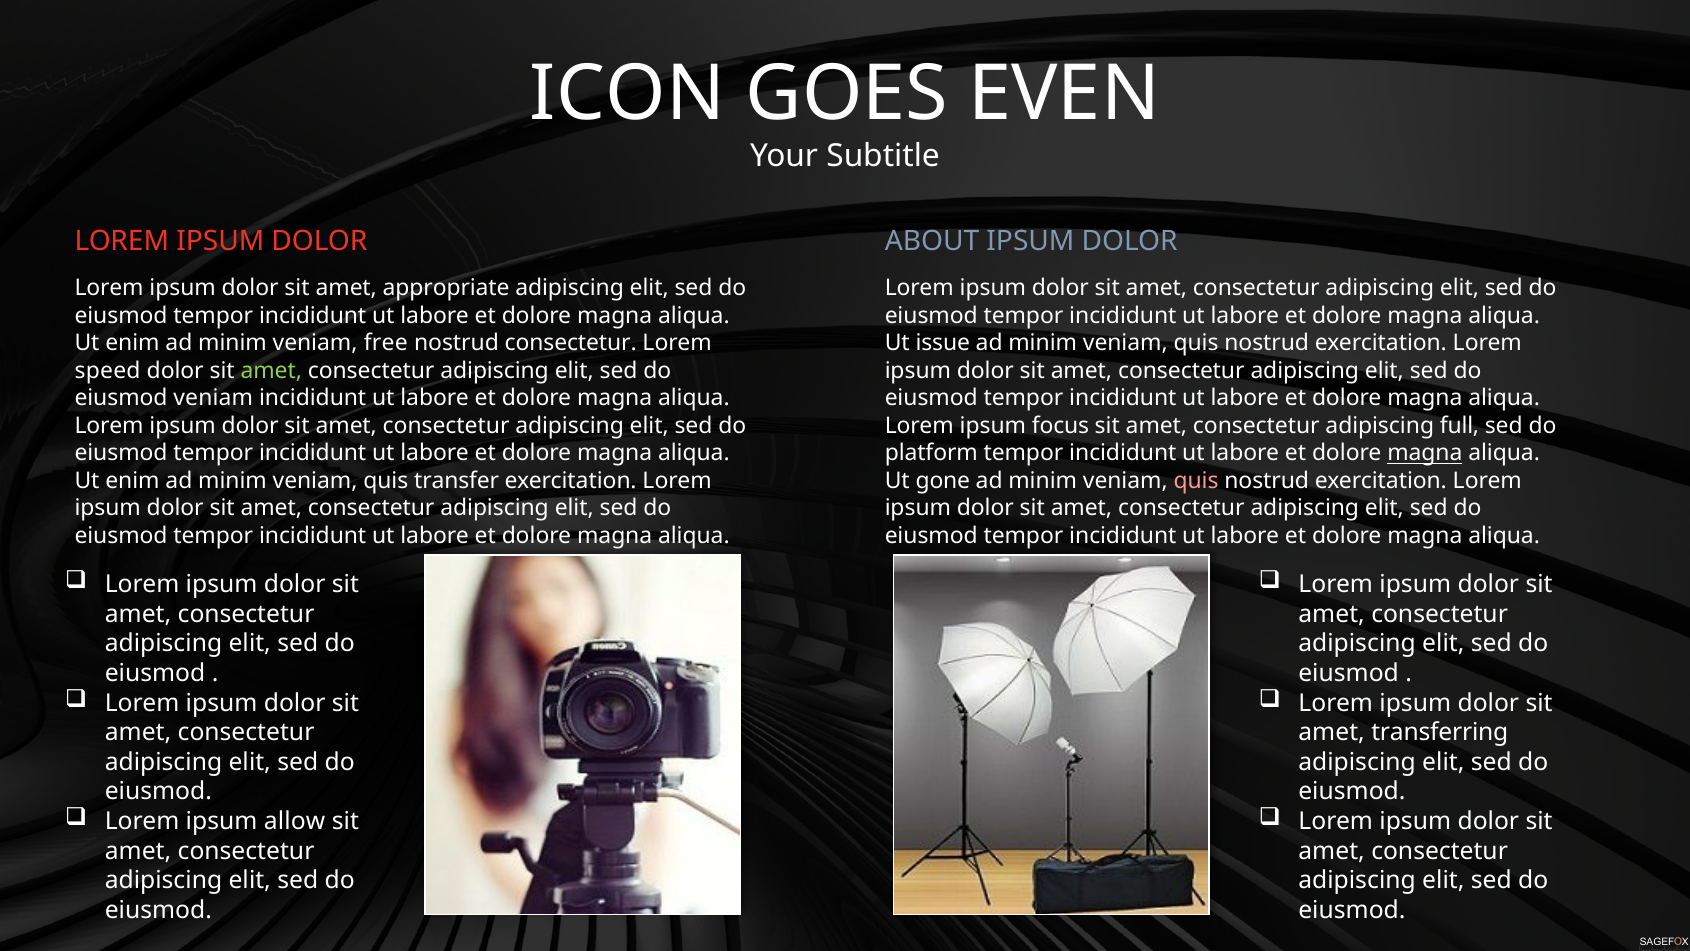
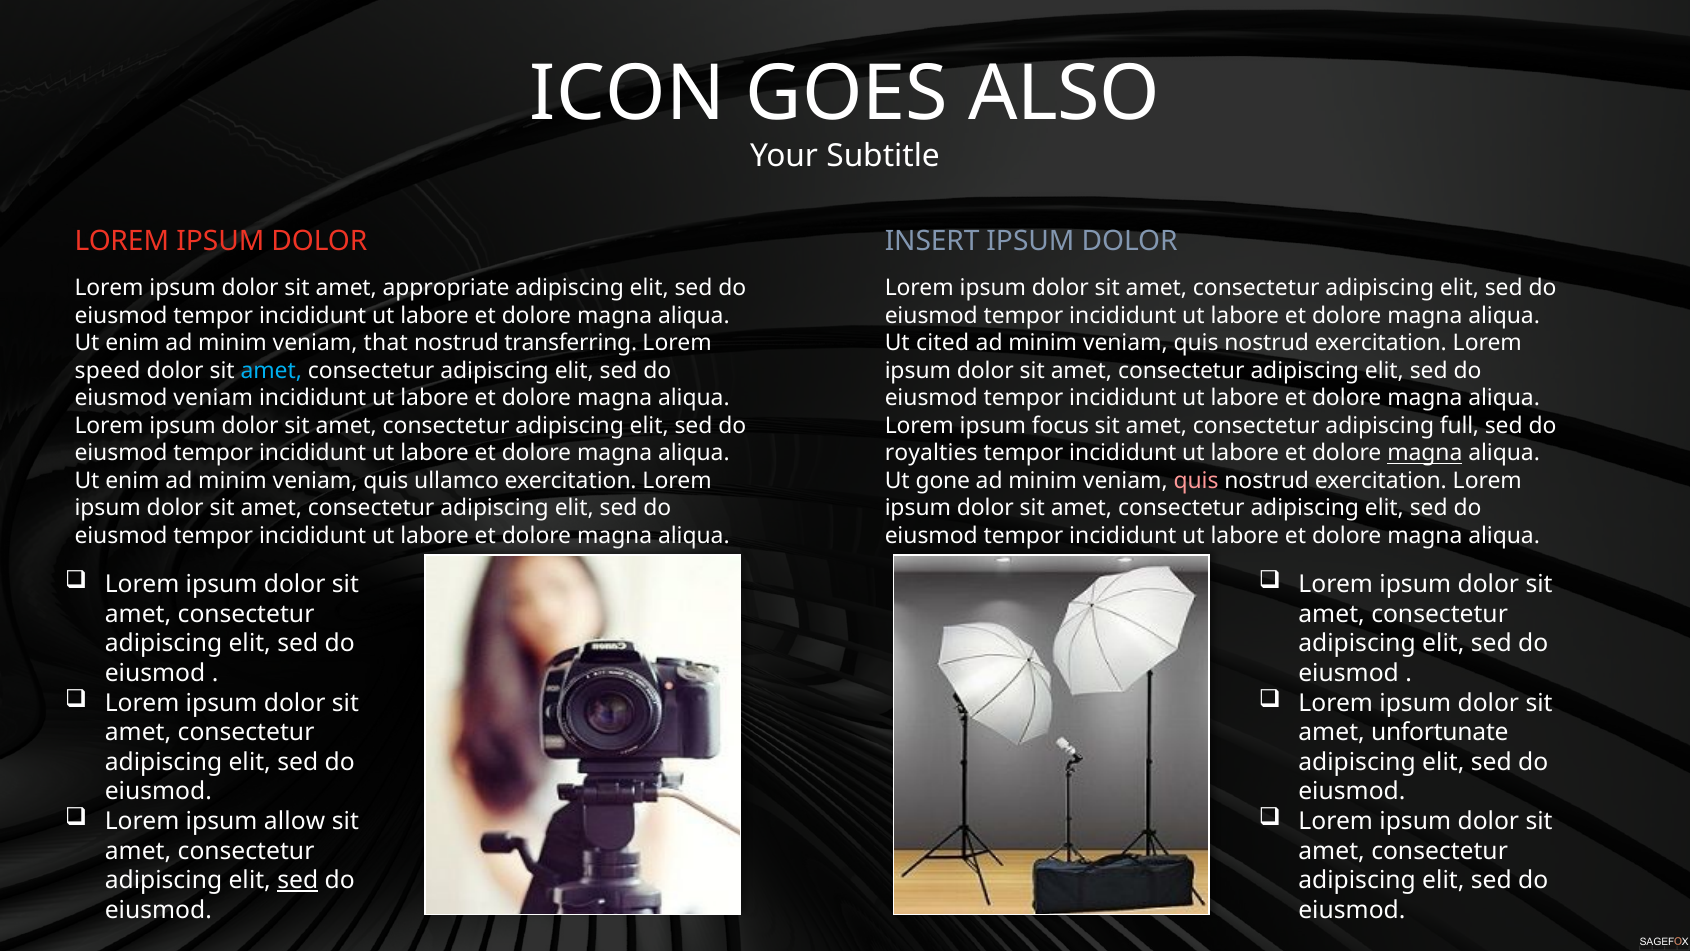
EVEN: EVEN -> ALSO (1064, 94)
ABOUT: ABOUT -> INSERT (932, 241)
free: free -> that (386, 343)
nostrud consectetur: consectetur -> transferring (571, 343)
issue: issue -> cited (943, 343)
amet colour: light green -> light blue (271, 371)
platform: platform -> royalties (931, 453)
transfer: transfer -> ullamco (457, 481)
transferring: transferring -> unfortunate (1440, 732)
sed underline: none -> present (298, 880)
